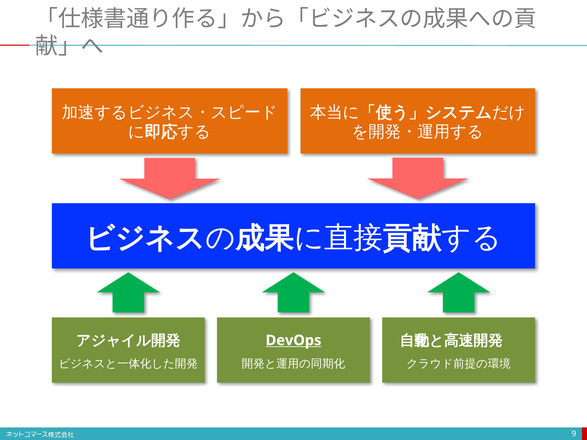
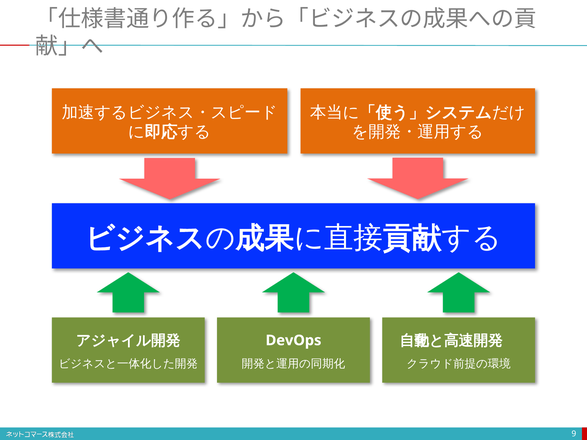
DevOps underline: present -> none (294, 341)
